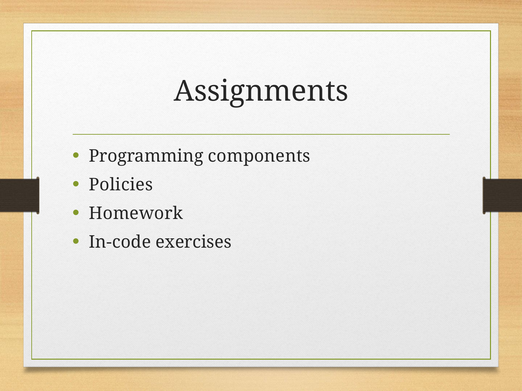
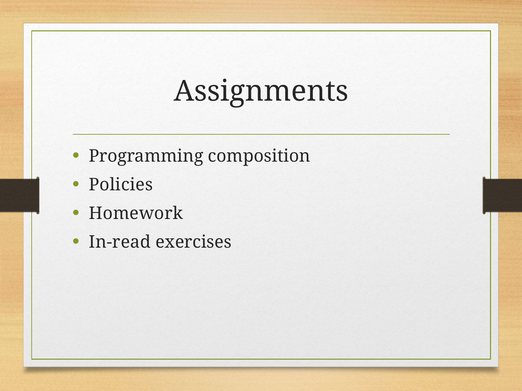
components: components -> composition (259, 156)
In-code: In-code -> In-read (120, 243)
